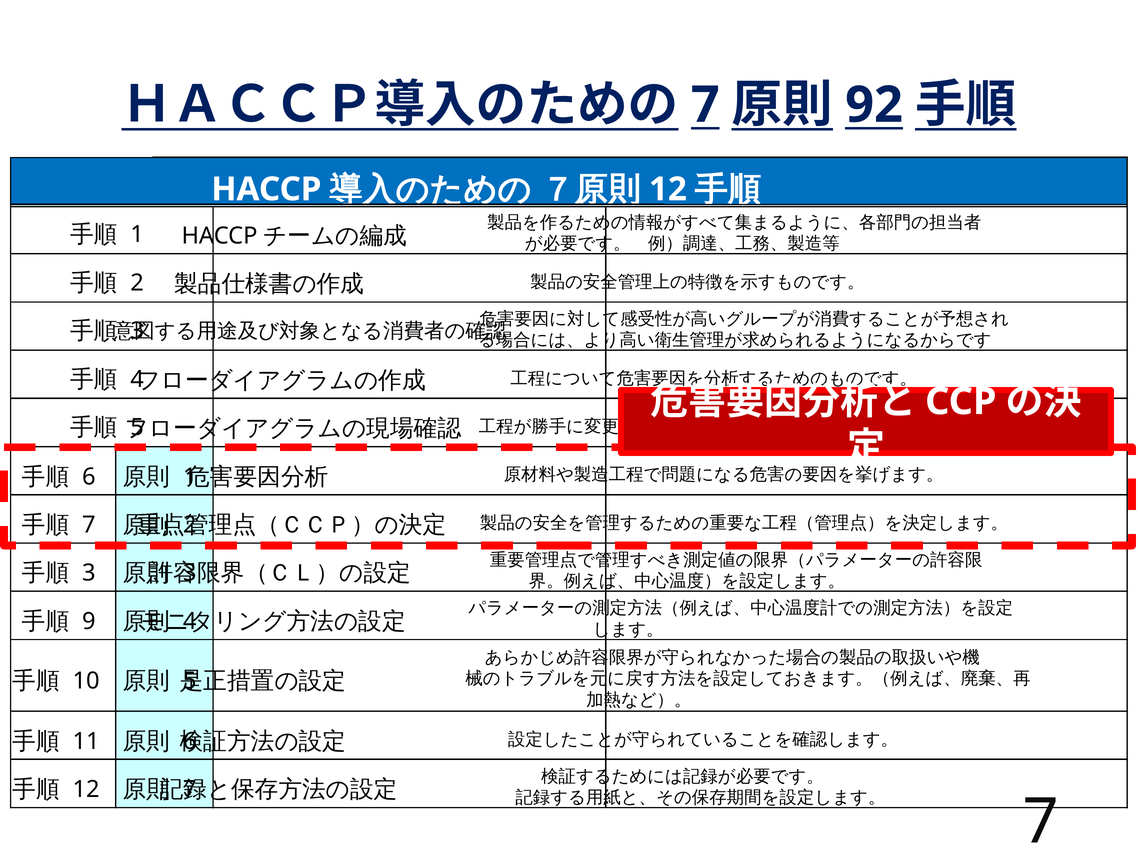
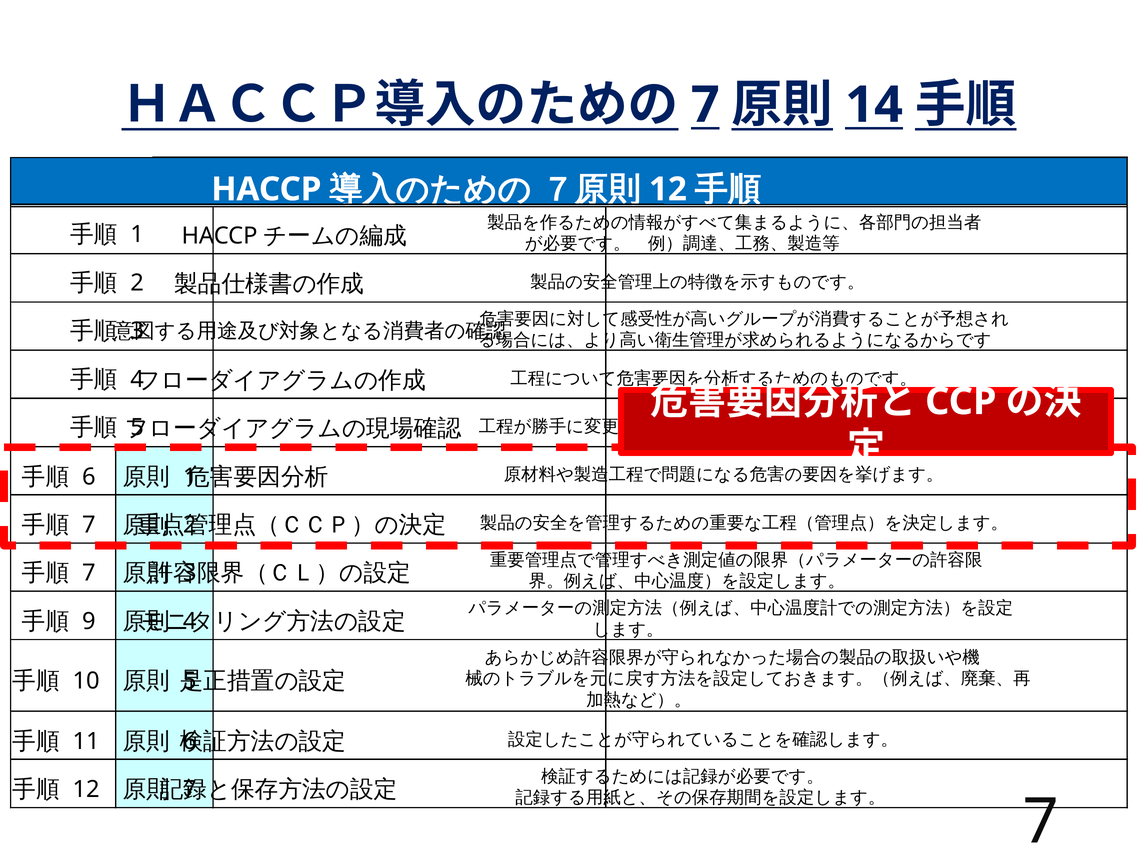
92: 92 -> 14 (874, 105)
3: 3 -> 7 (89, 573)
